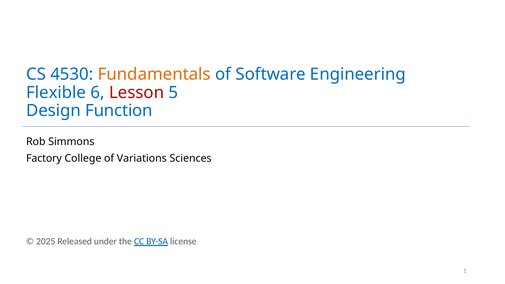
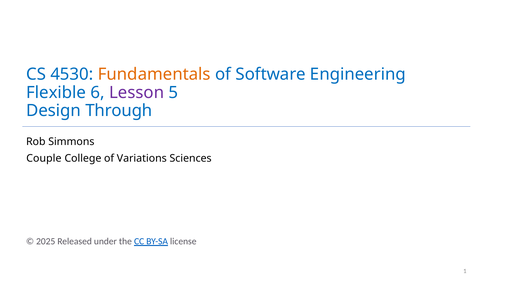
Lesson colour: red -> purple (137, 93)
Function: Function -> Through (119, 111)
Factory: Factory -> Couple (44, 158)
